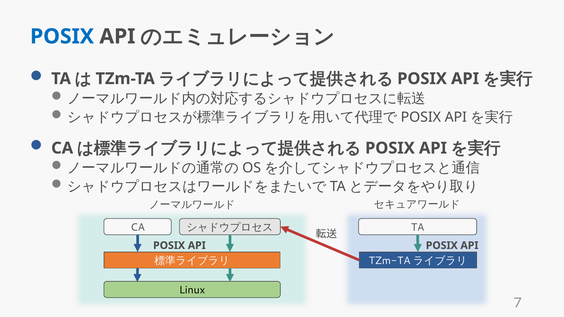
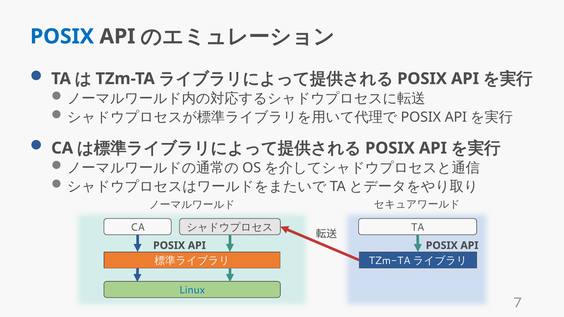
Linux colour: black -> blue (192, 290)
